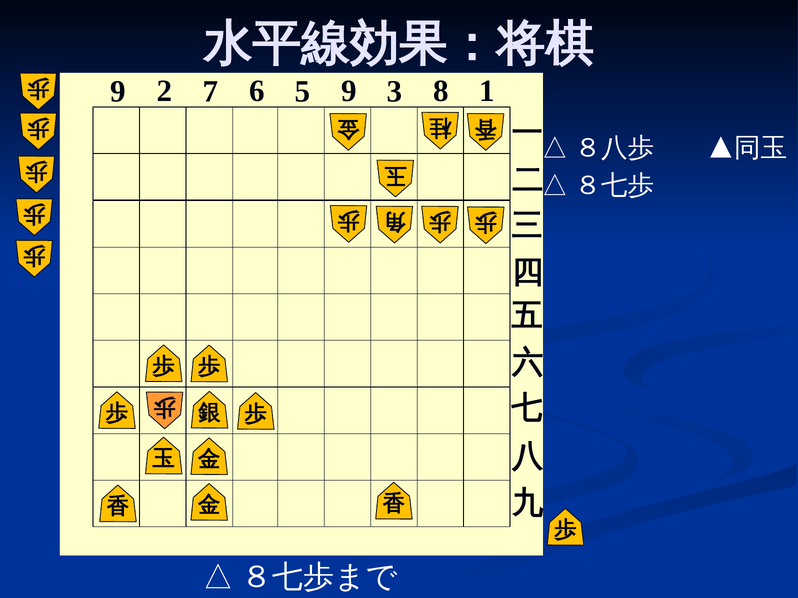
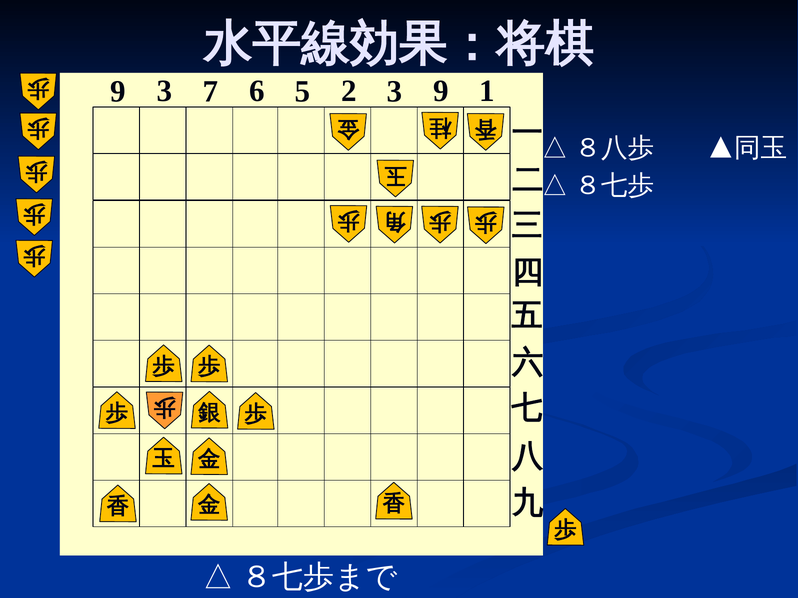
9 2: 2 -> 3 (165, 91)
5 9: 9 -> 2 (349, 91)
3 8: 8 -> 9 (441, 91)
